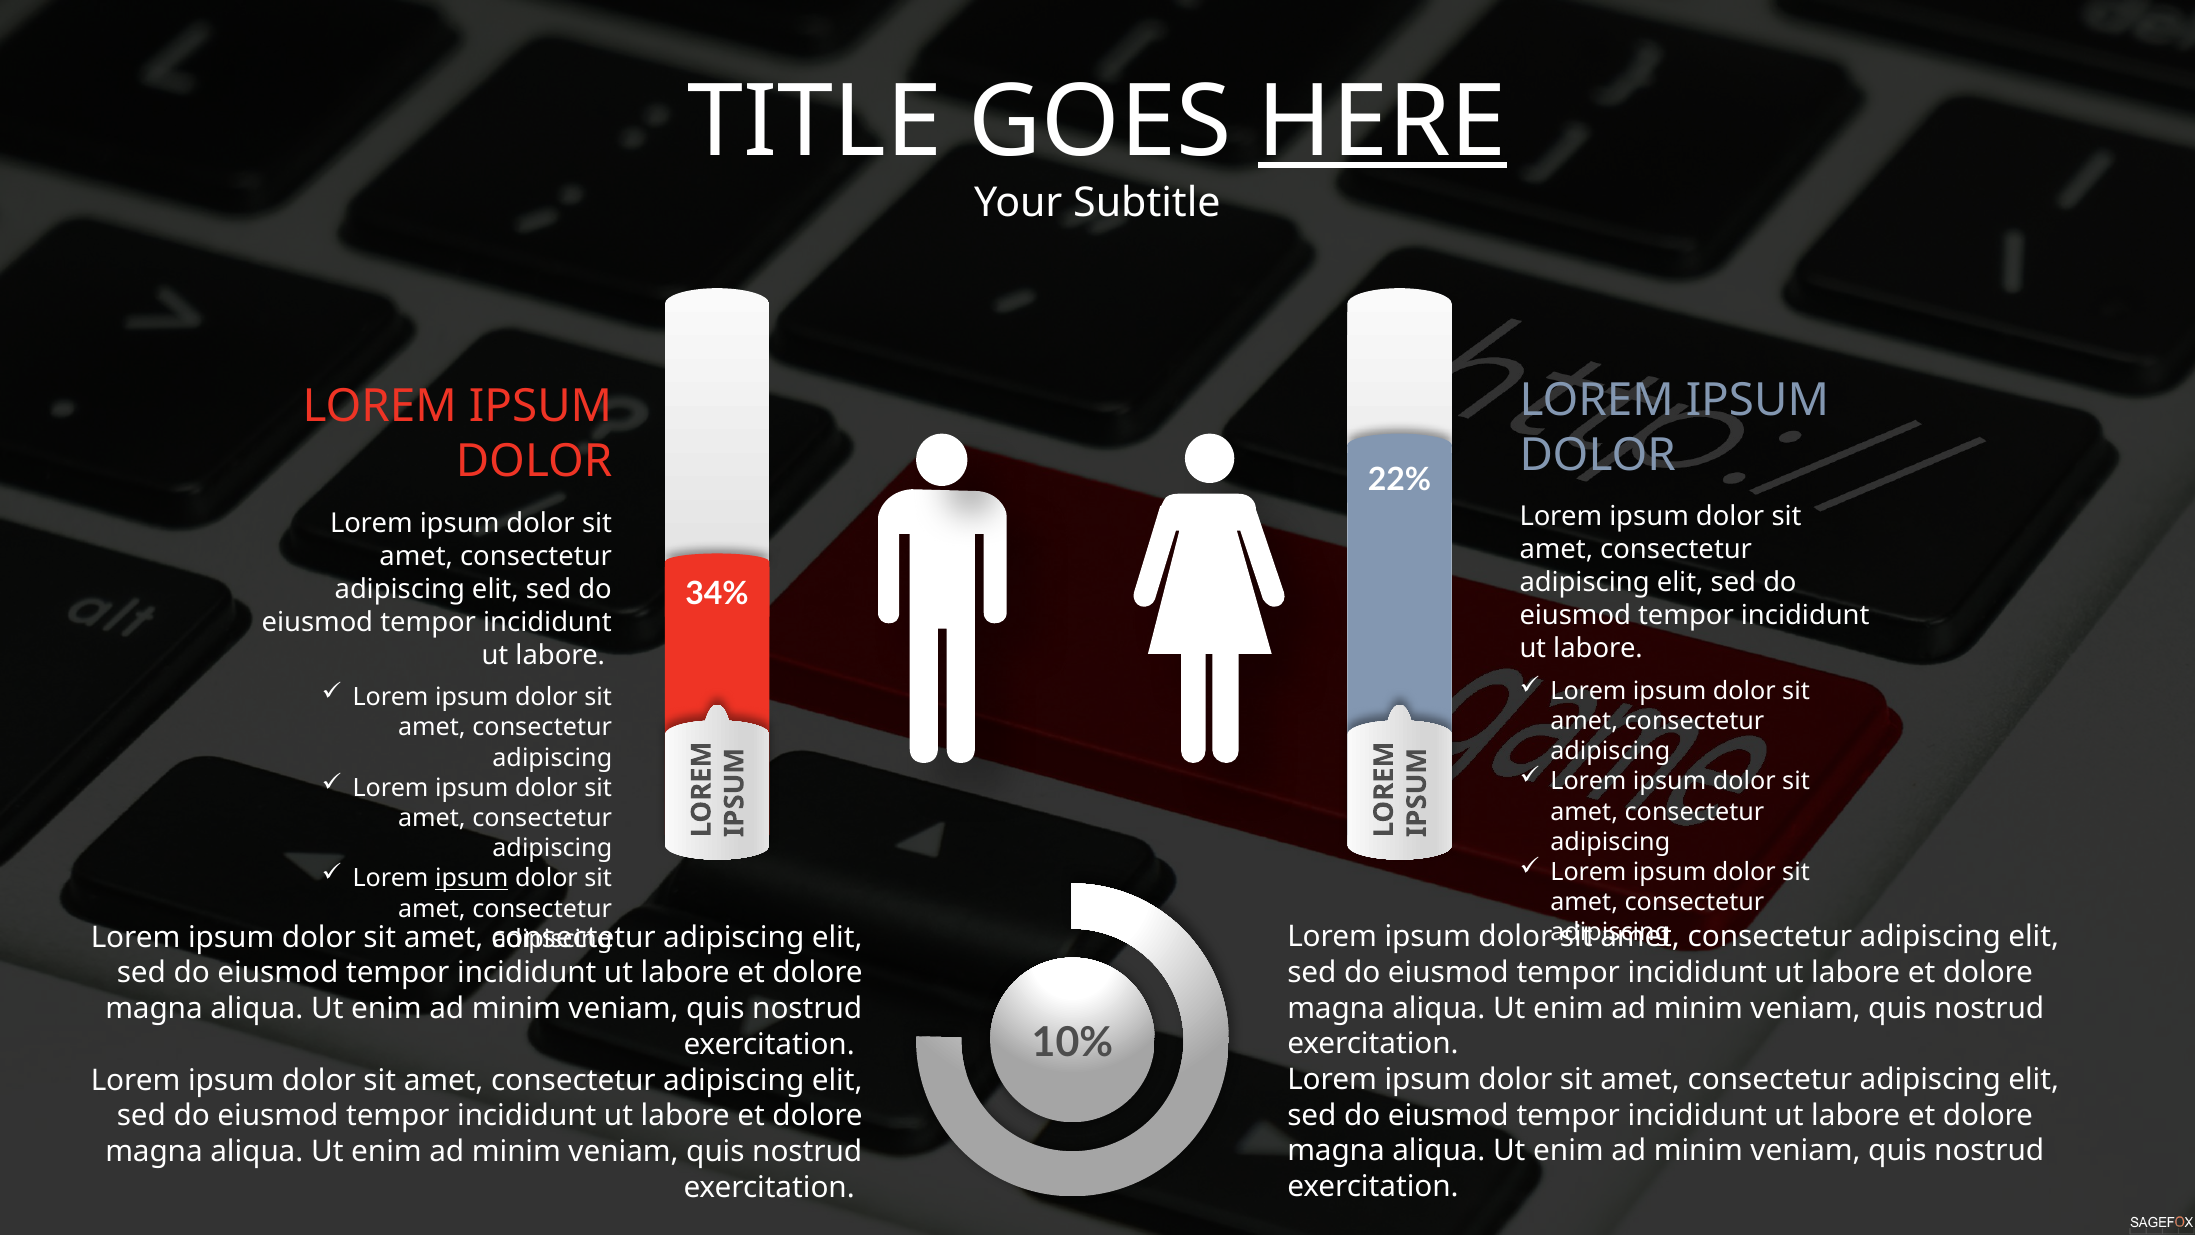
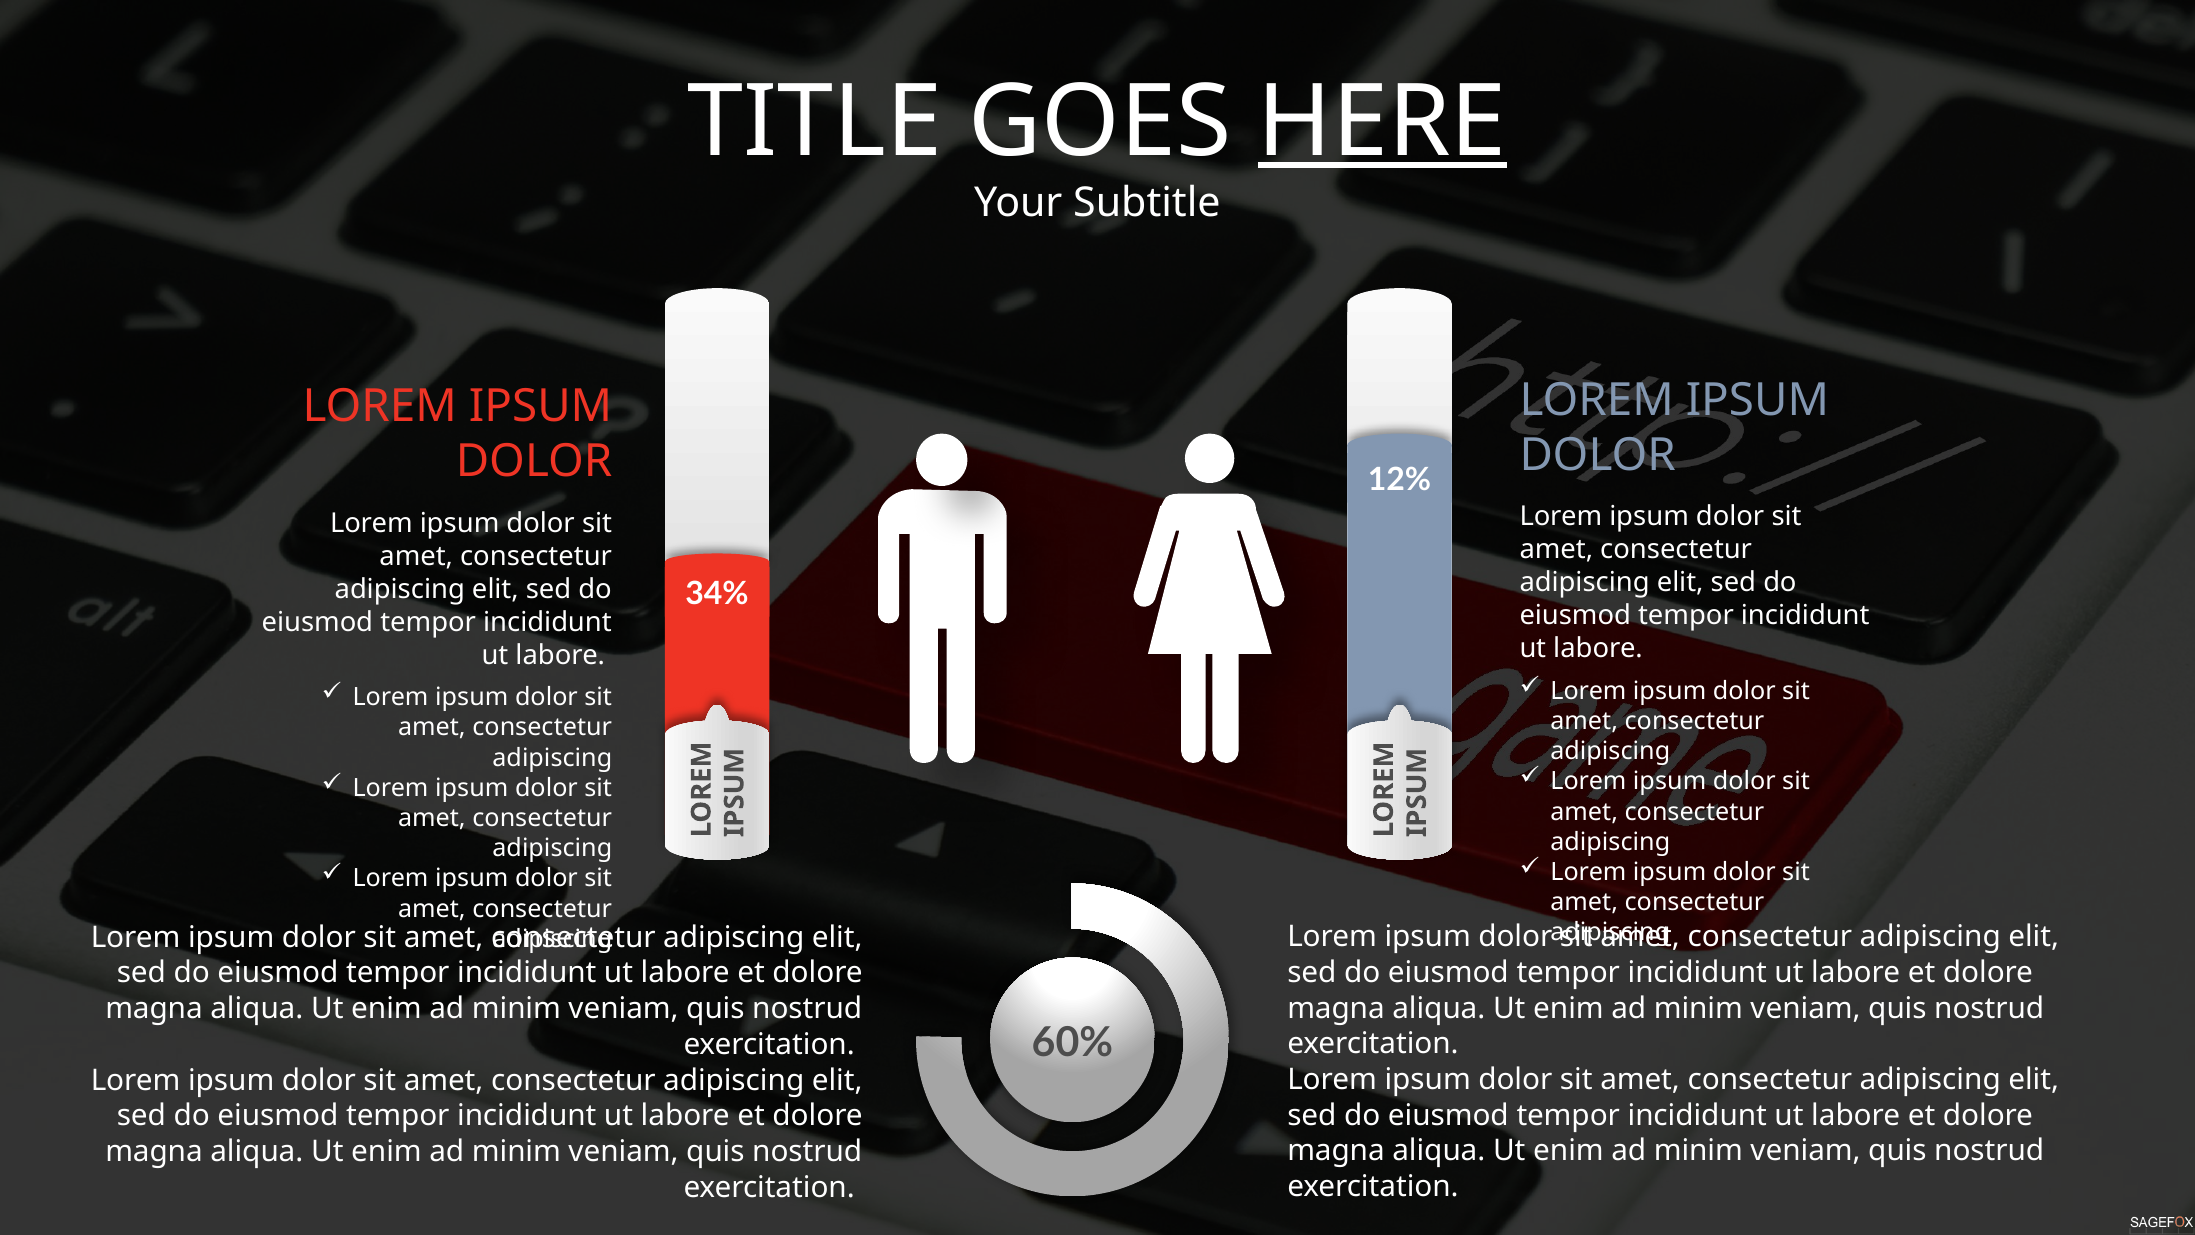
22%: 22% -> 12% (1400, 480)
ipsum underline: present -> none (472, 878)
10%: 10% -> 60% (1072, 1042)
